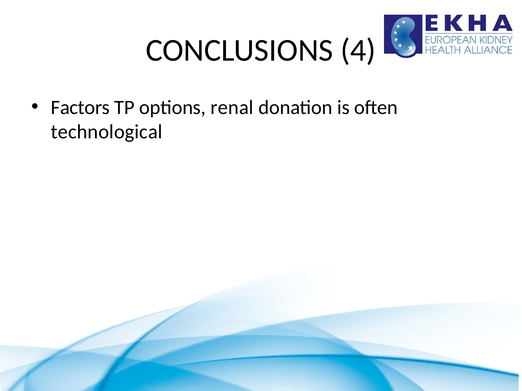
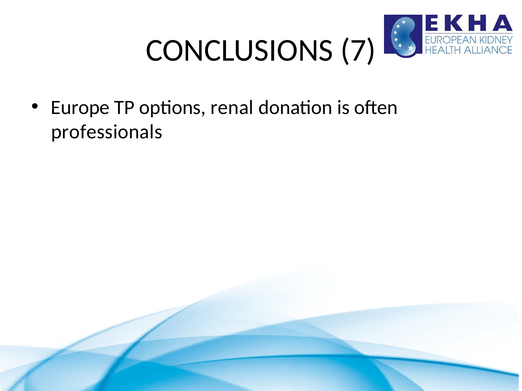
4: 4 -> 7 (358, 51)
Factors: Factors -> Europe (80, 108)
technological: technological -> professionals (107, 132)
